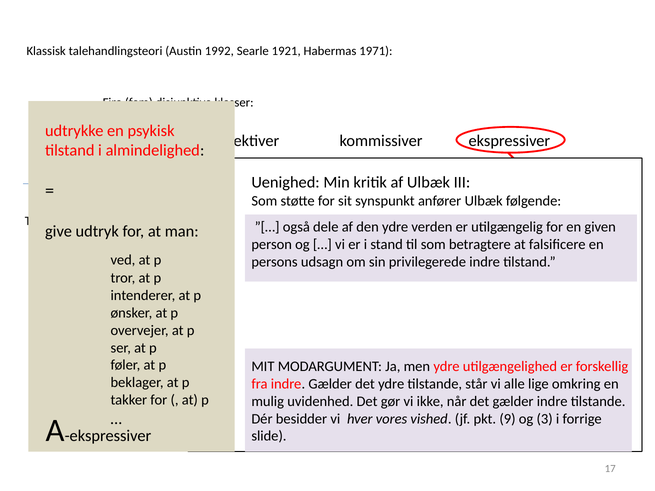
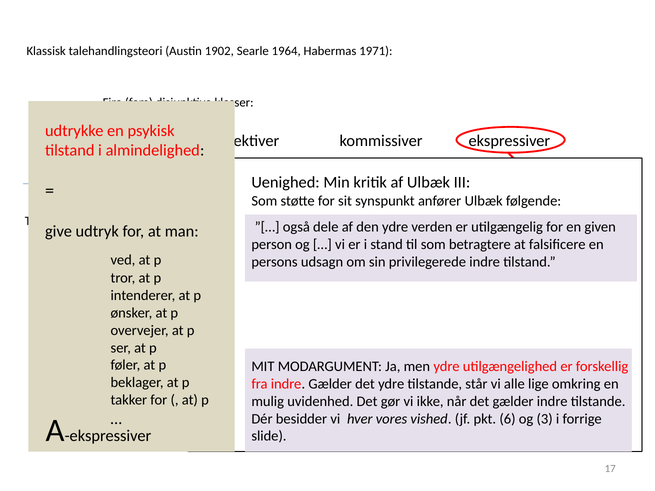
1992: 1992 -> 1902 (219, 51)
1921: 1921 -> 1964 (286, 51)
9: 9 -> 6 (507, 419)
